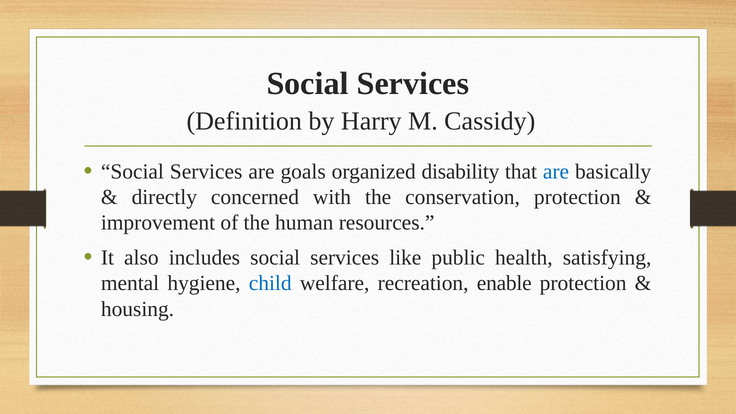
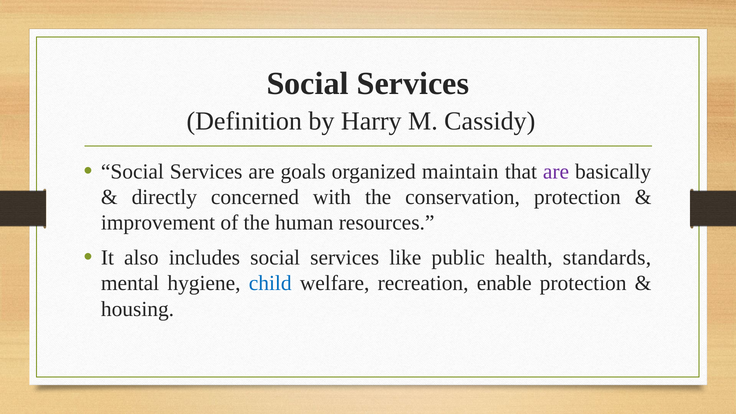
disability: disability -> maintain (460, 171)
are colour: blue -> purple (556, 171)
satisfying: satisfying -> standards (607, 258)
